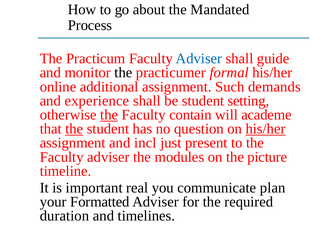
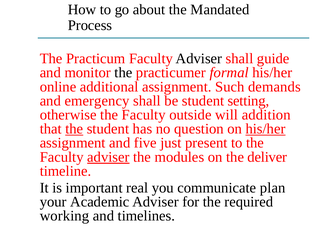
Adviser colour: blue -> black (199, 59)
experience: experience -> emergency (97, 101)
the underline: present -> none (109, 115)
contain: contain -> outside (190, 115)
academe: academe -> addition (266, 115)
incl: incl -> five (145, 143)
adviser underline: none -> present (108, 157)
picture: picture -> deliver (267, 157)
Formatted: Formatted -> Academic (100, 202)
duration: duration -> working (64, 216)
